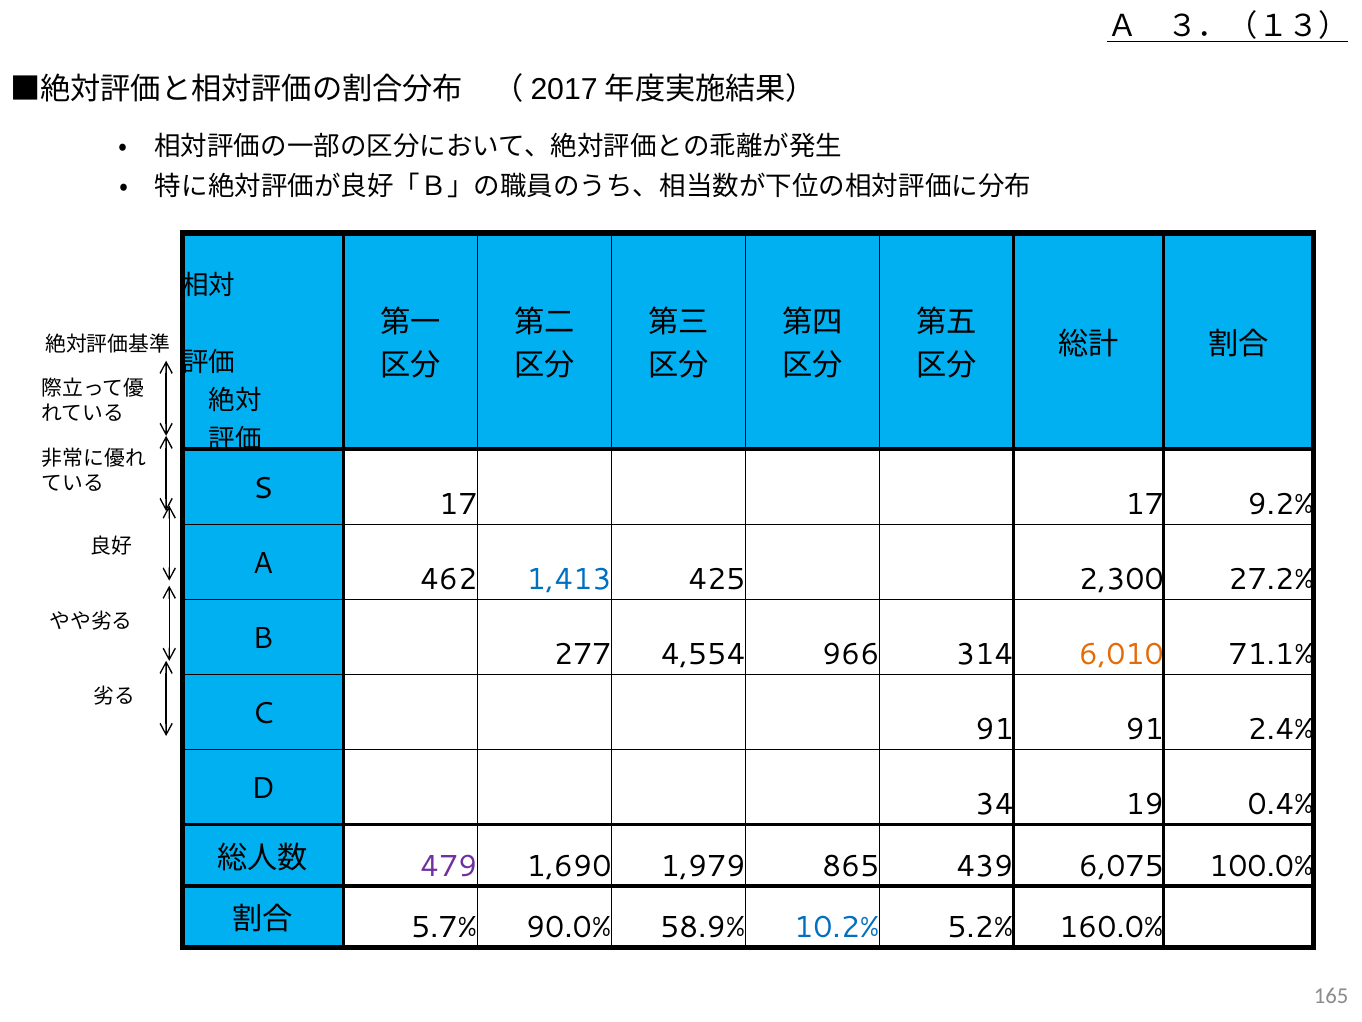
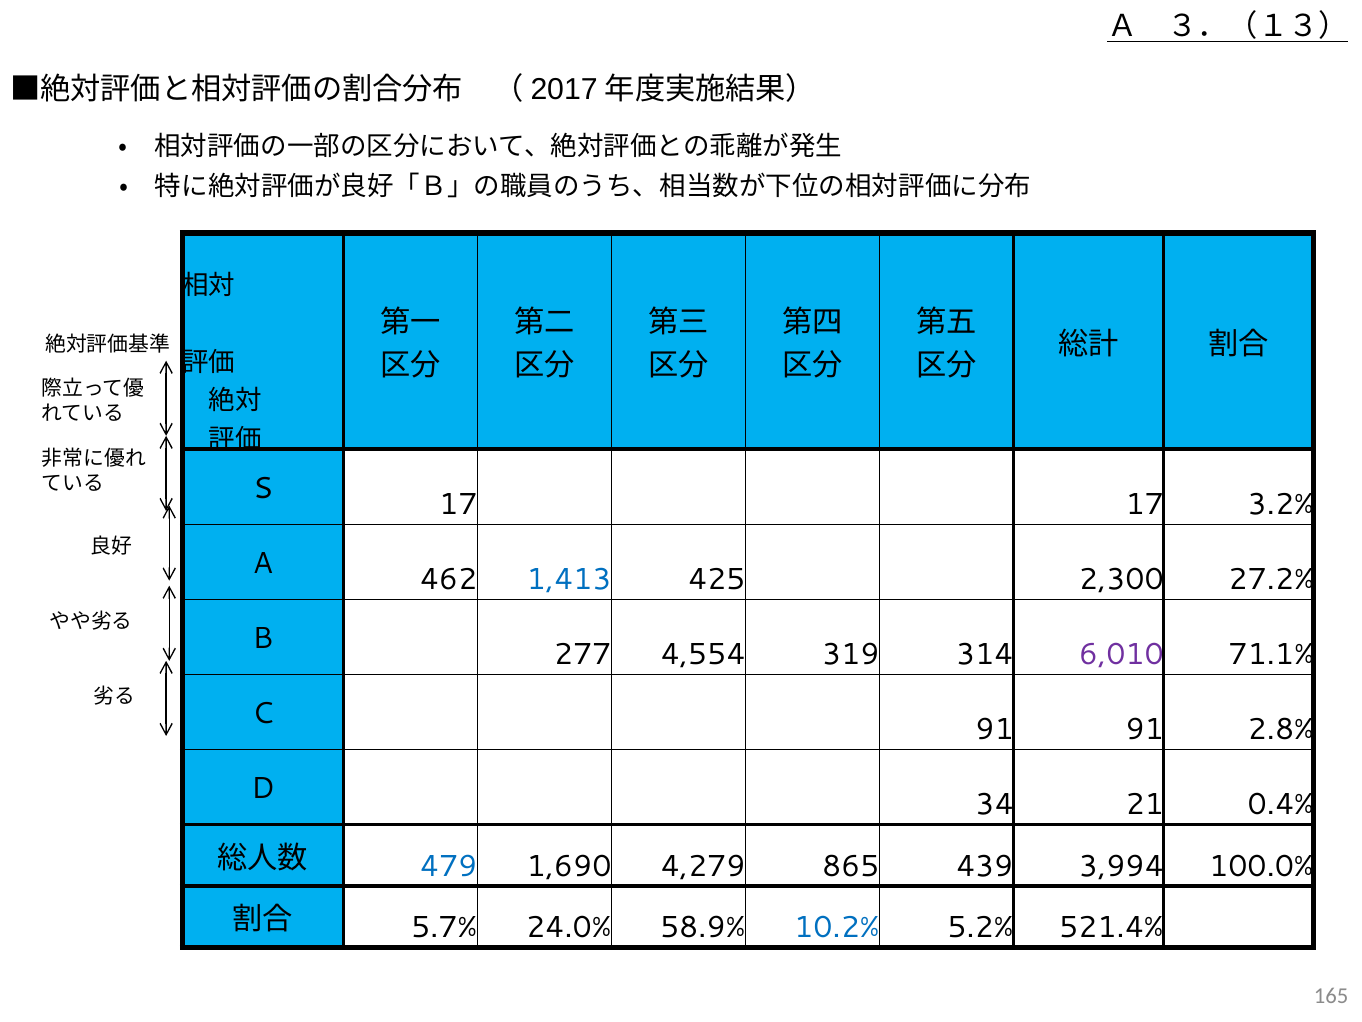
9.2%: 9.2% -> 3.2% (1281, 504)
966: 966 -> 319 (851, 654)
6,010 colour: orange -> purple (1121, 654)
2.4%: 2.4% -> 2.8% (1281, 729)
19: 19 -> 21 (1145, 804)
479 colour: purple -> blue (449, 866)
1,979: 1,979 -> 4,279 (703, 866)
6,075: 6,075 -> 3,994 (1121, 866)
90.0%: 90.0% -> 24.0% (569, 927)
160.0%: 160.0% -> 521.4% (1111, 927)
